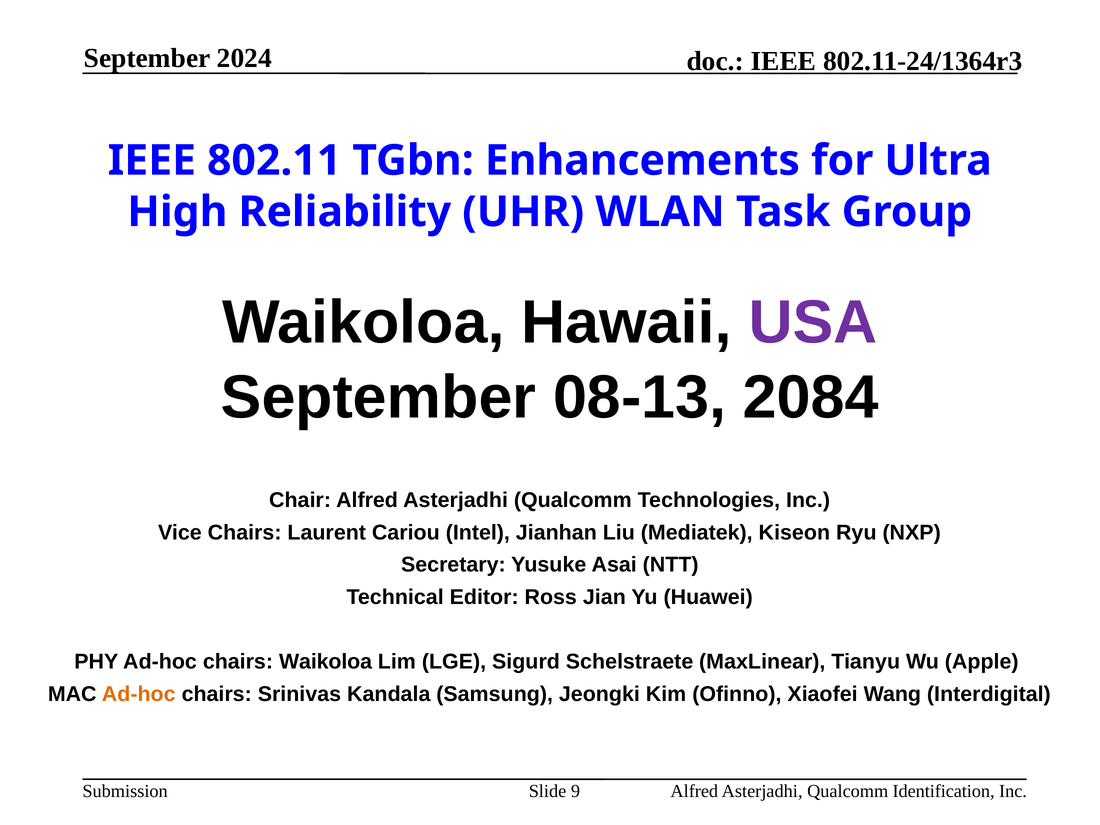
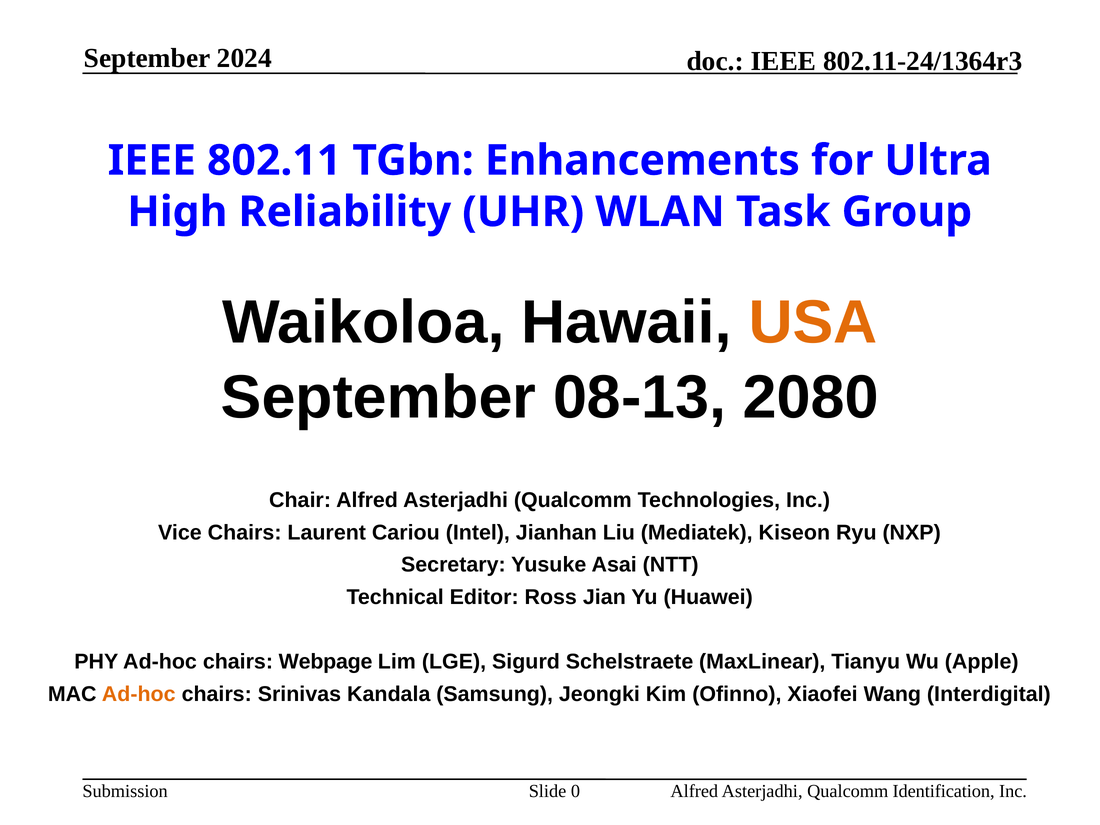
USA colour: purple -> orange (813, 322)
2084: 2084 -> 2080 (811, 398)
chairs Waikoloa: Waikoloa -> Webpage (326, 662)
9: 9 -> 0 (576, 791)
